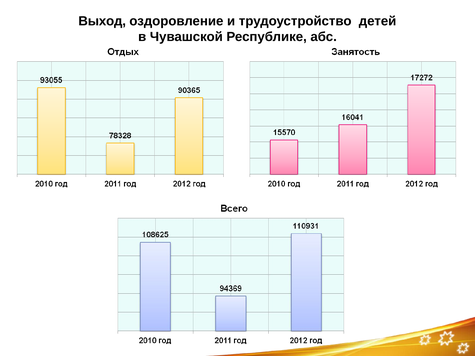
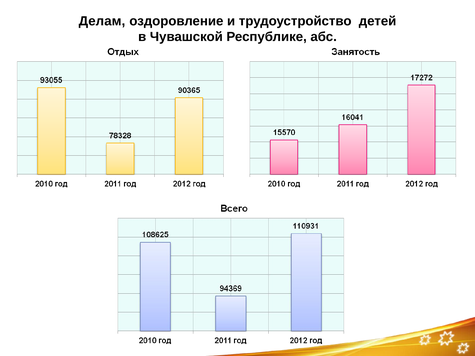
Выход: Выход -> Делам (102, 21)
